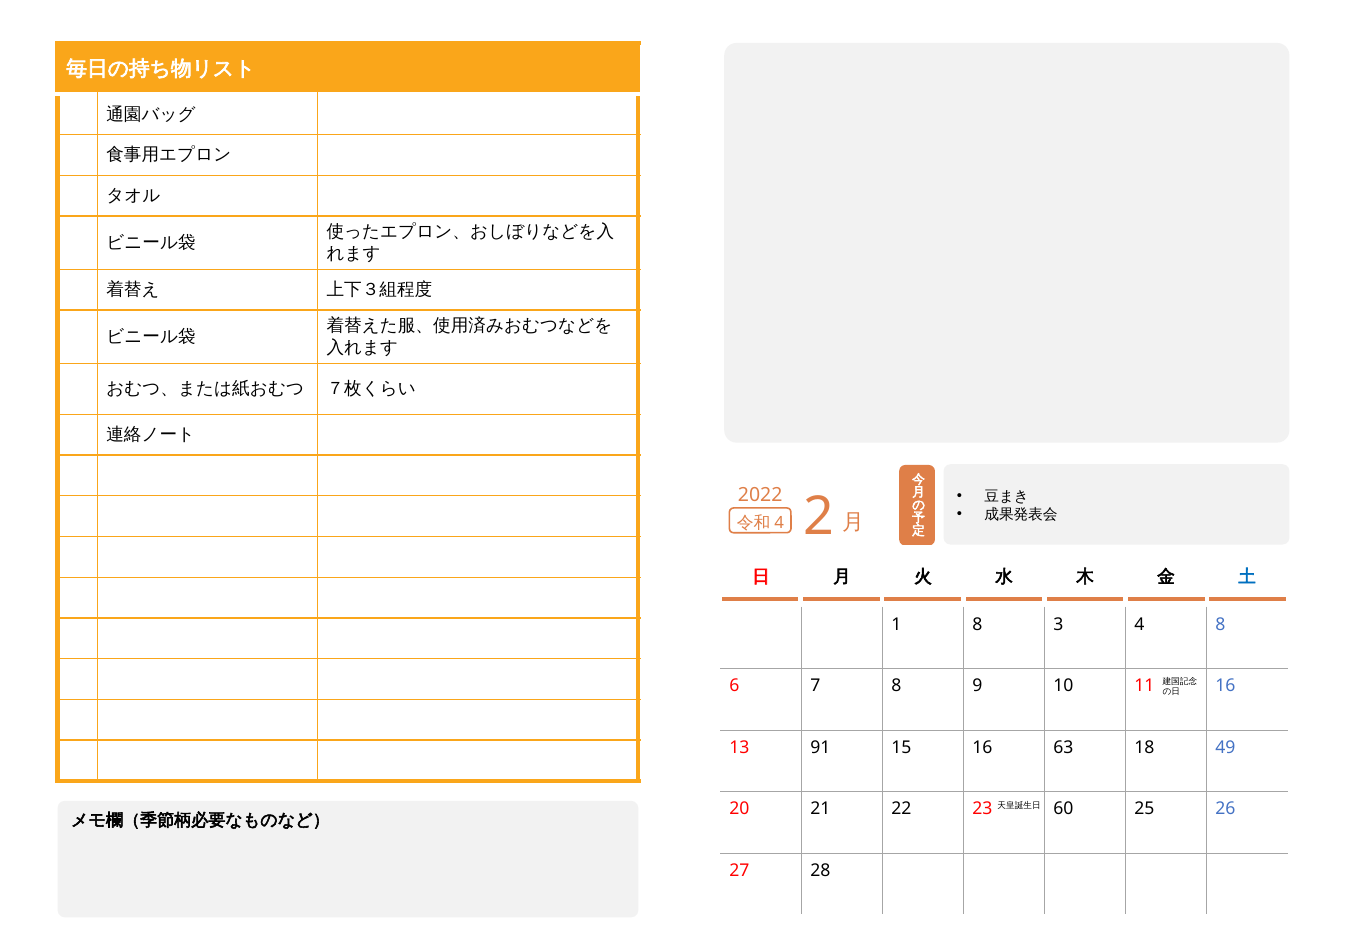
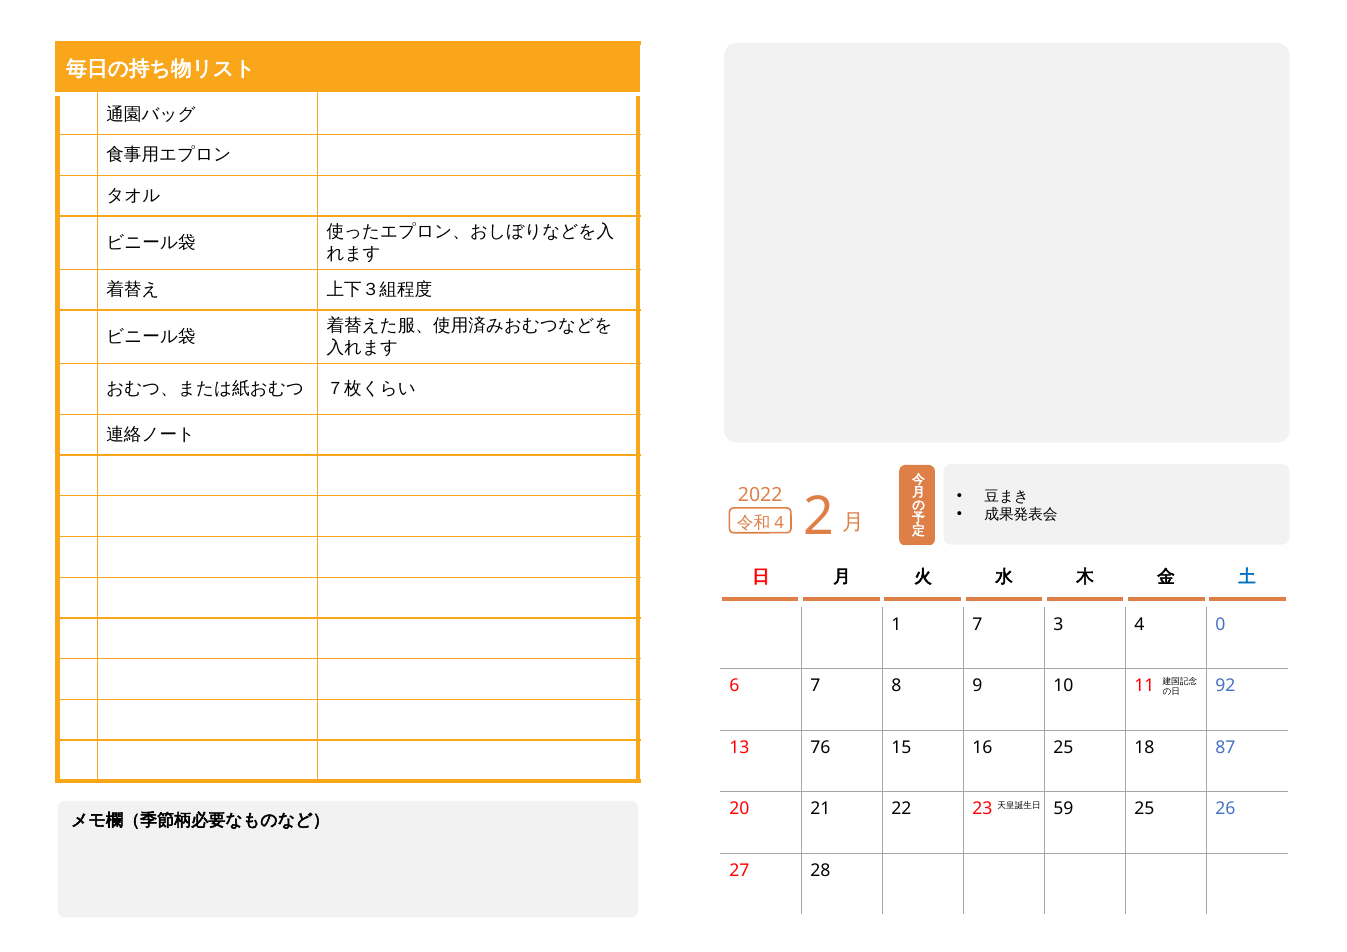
1 8: 8 -> 7 (977, 625)
4 8: 8 -> 0 (1220, 625)
11 16: 16 -> 92 (1225, 686)
91: 91 -> 76 (820, 748)
16 63: 63 -> 25 (1063, 748)
49: 49 -> 87 (1225, 748)
60: 60 -> 59 (1063, 809)
